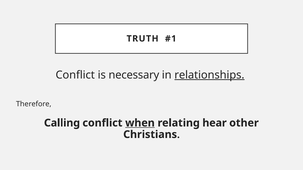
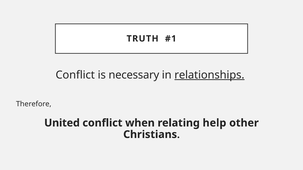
Calling: Calling -> United (62, 123)
when underline: present -> none (140, 123)
hear: hear -> help (214, 123)
